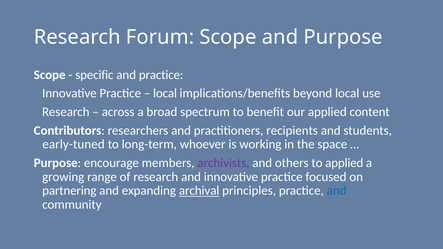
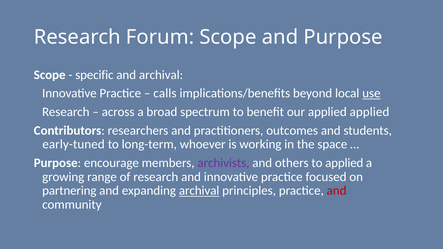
and practice: practice -> archival (161, 75)
local: local -> calls (165, 93)
use underline: none -> present (371, 93)
applied content: content -> applied (369, 112)
recipients: recipients -> outcomes (292, 131)
and colour: blue -> red (337, 191)
